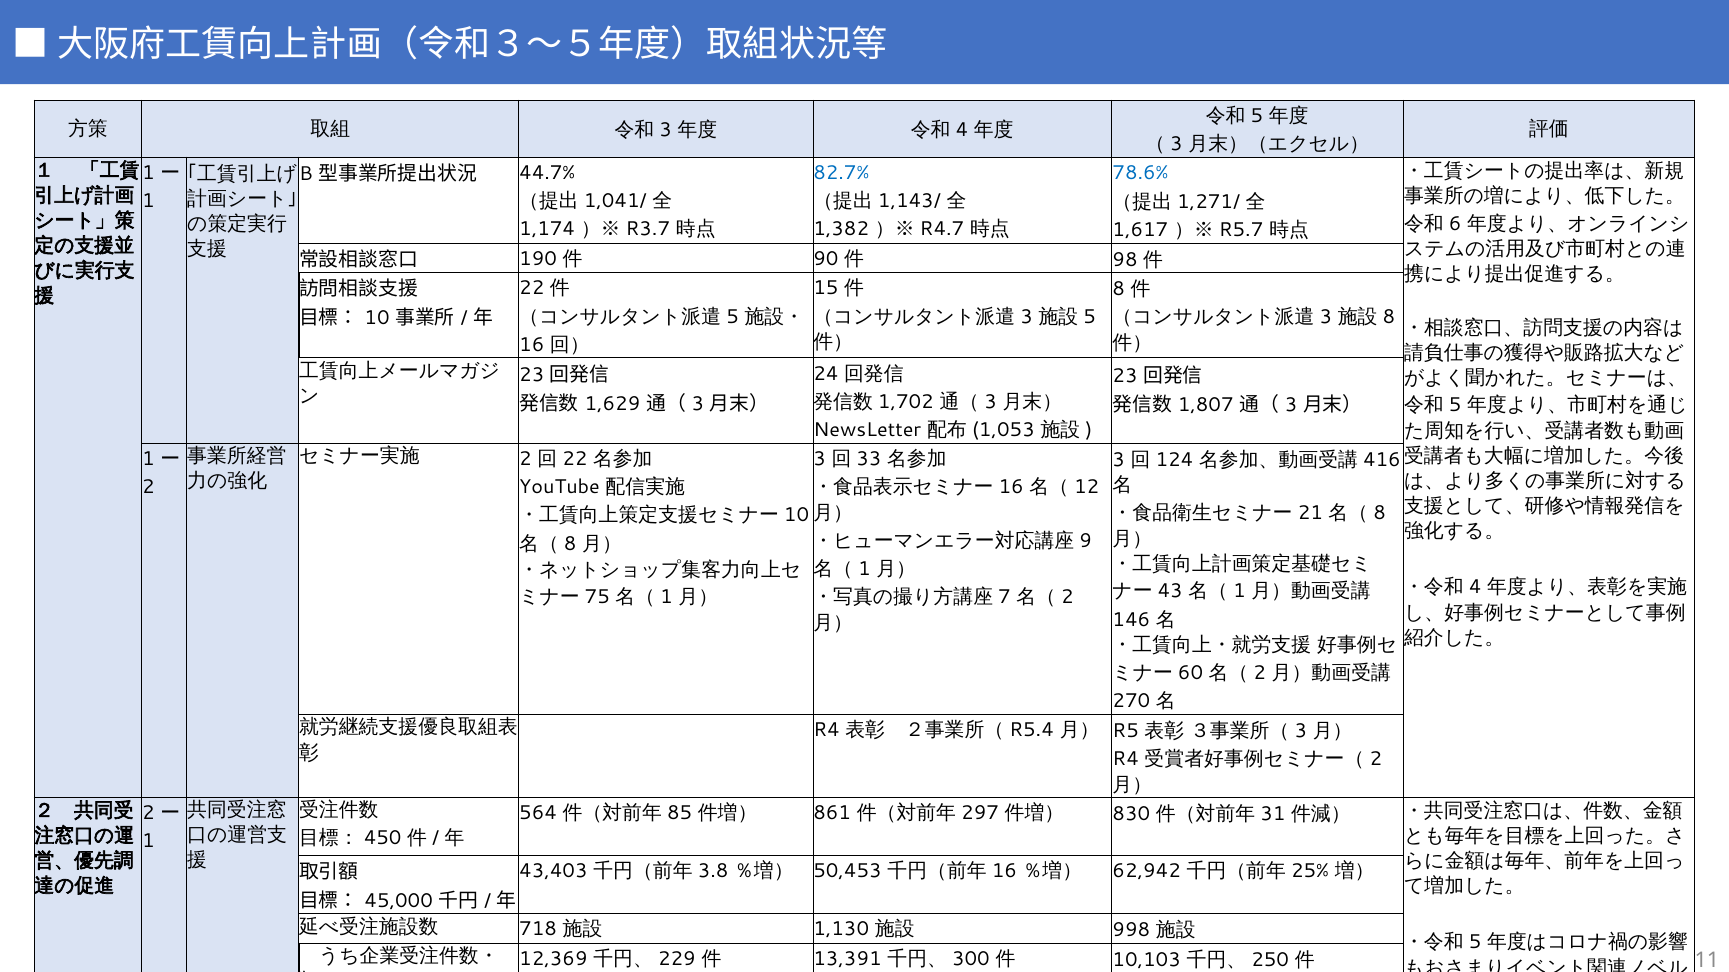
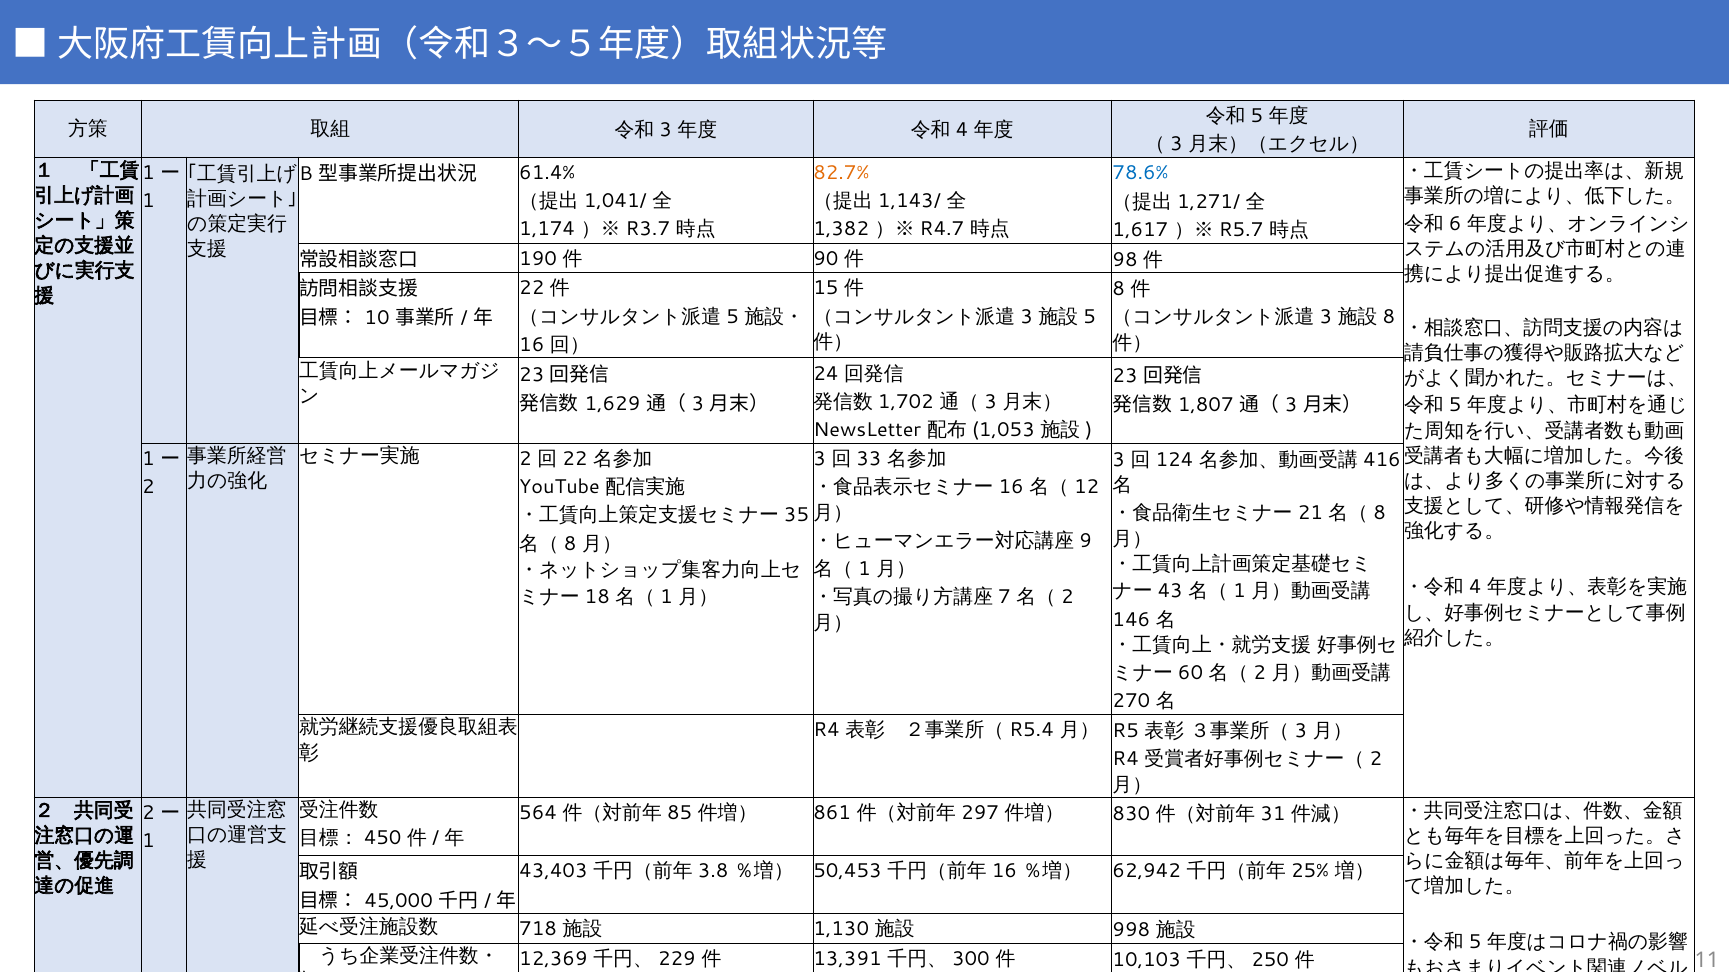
82.7% colour: blue -> orange (841, 173)
44.7%: 44.7% -> 61.4% (547, 173)
10: 10 -> 35 (797, 516)
75: 75 -> 18 (597, 597)
